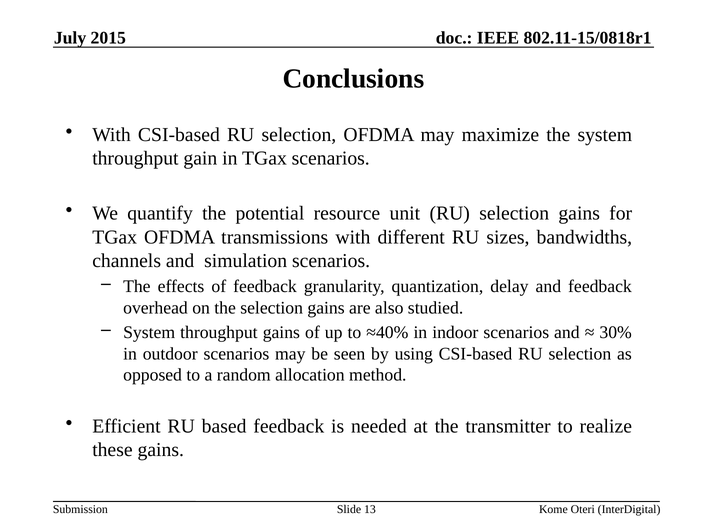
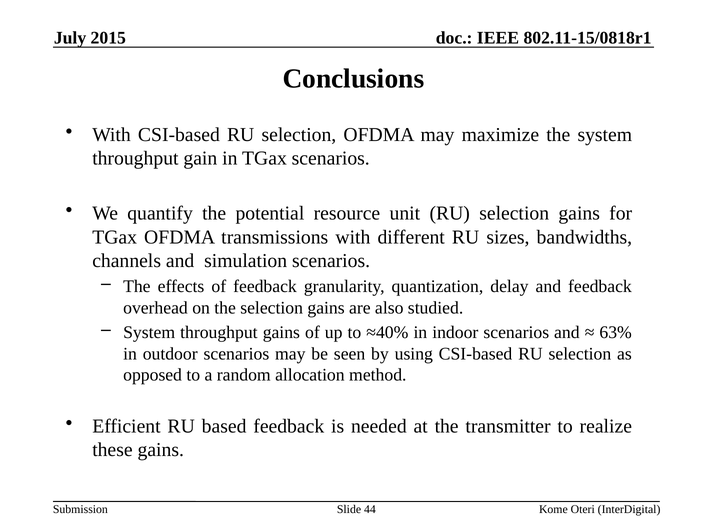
30%: 30% -> 63% (616, 332)
13: 13 -> 44 (370, 509)
